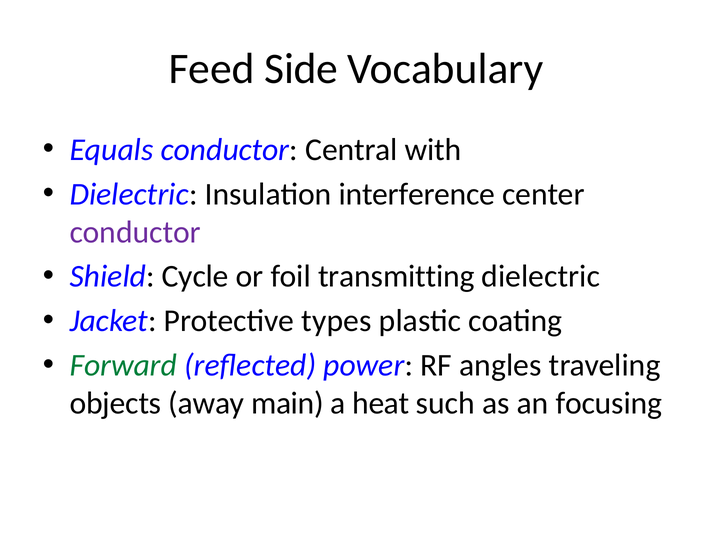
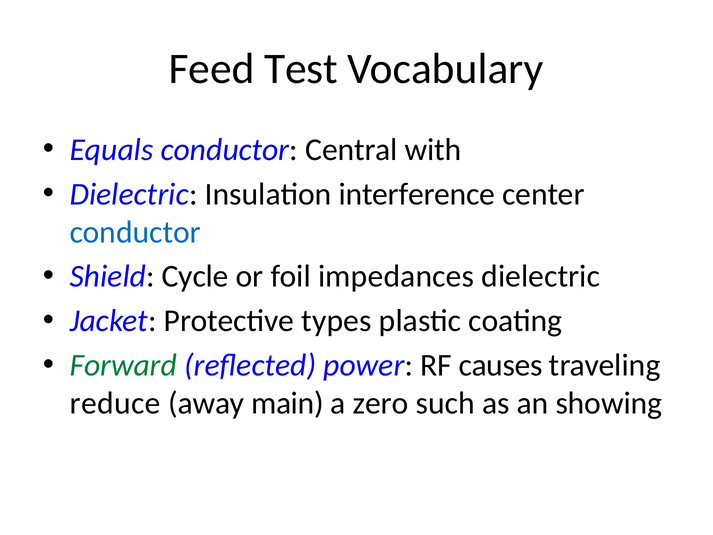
Side: Side -> Test (301, 69)
conductor colour: purple -> blue (135, 232)
transmitting: transmitting -> impedances (396, 276)
angles: angles -> causes (501, 365)
objects: objects -> reduce (115, 403)
heat: heat -> zero (381, 403)
focusing: focusing -> showing (609, 403)
